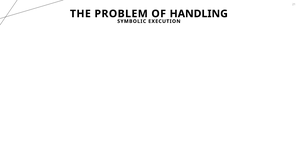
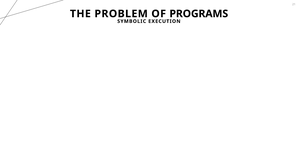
HANDLING: HANDLING -> PROGRAMS (199, 14)
